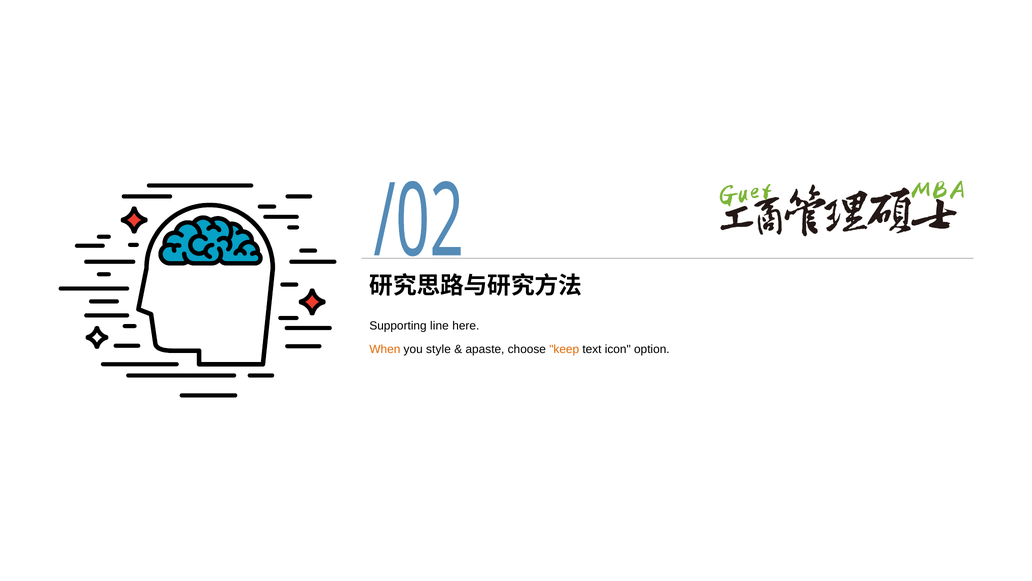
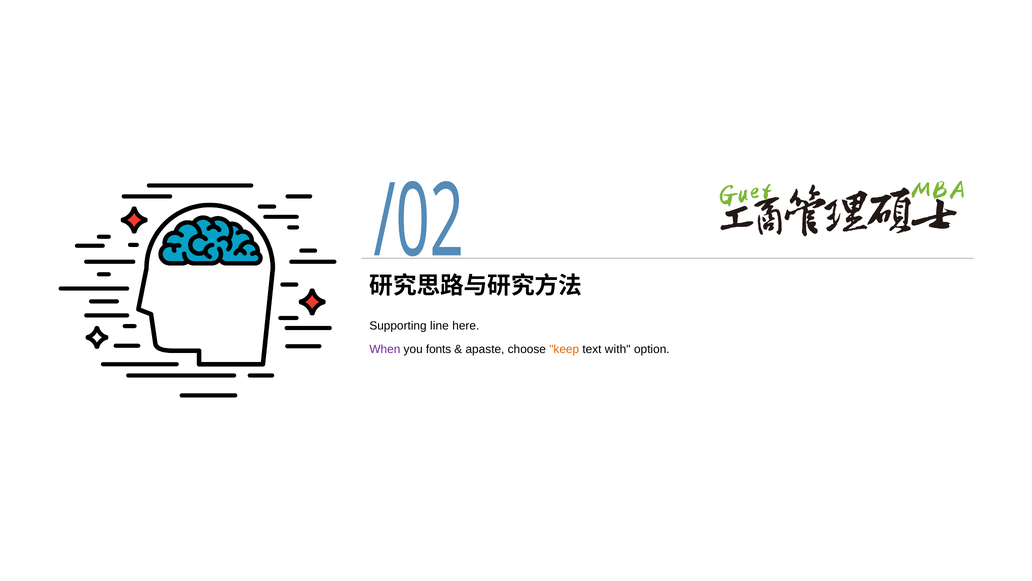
When colour: orange -> purple (385, 349)
style: style -> fonts (439, 349)
icon: icon -> with (618, 349)
